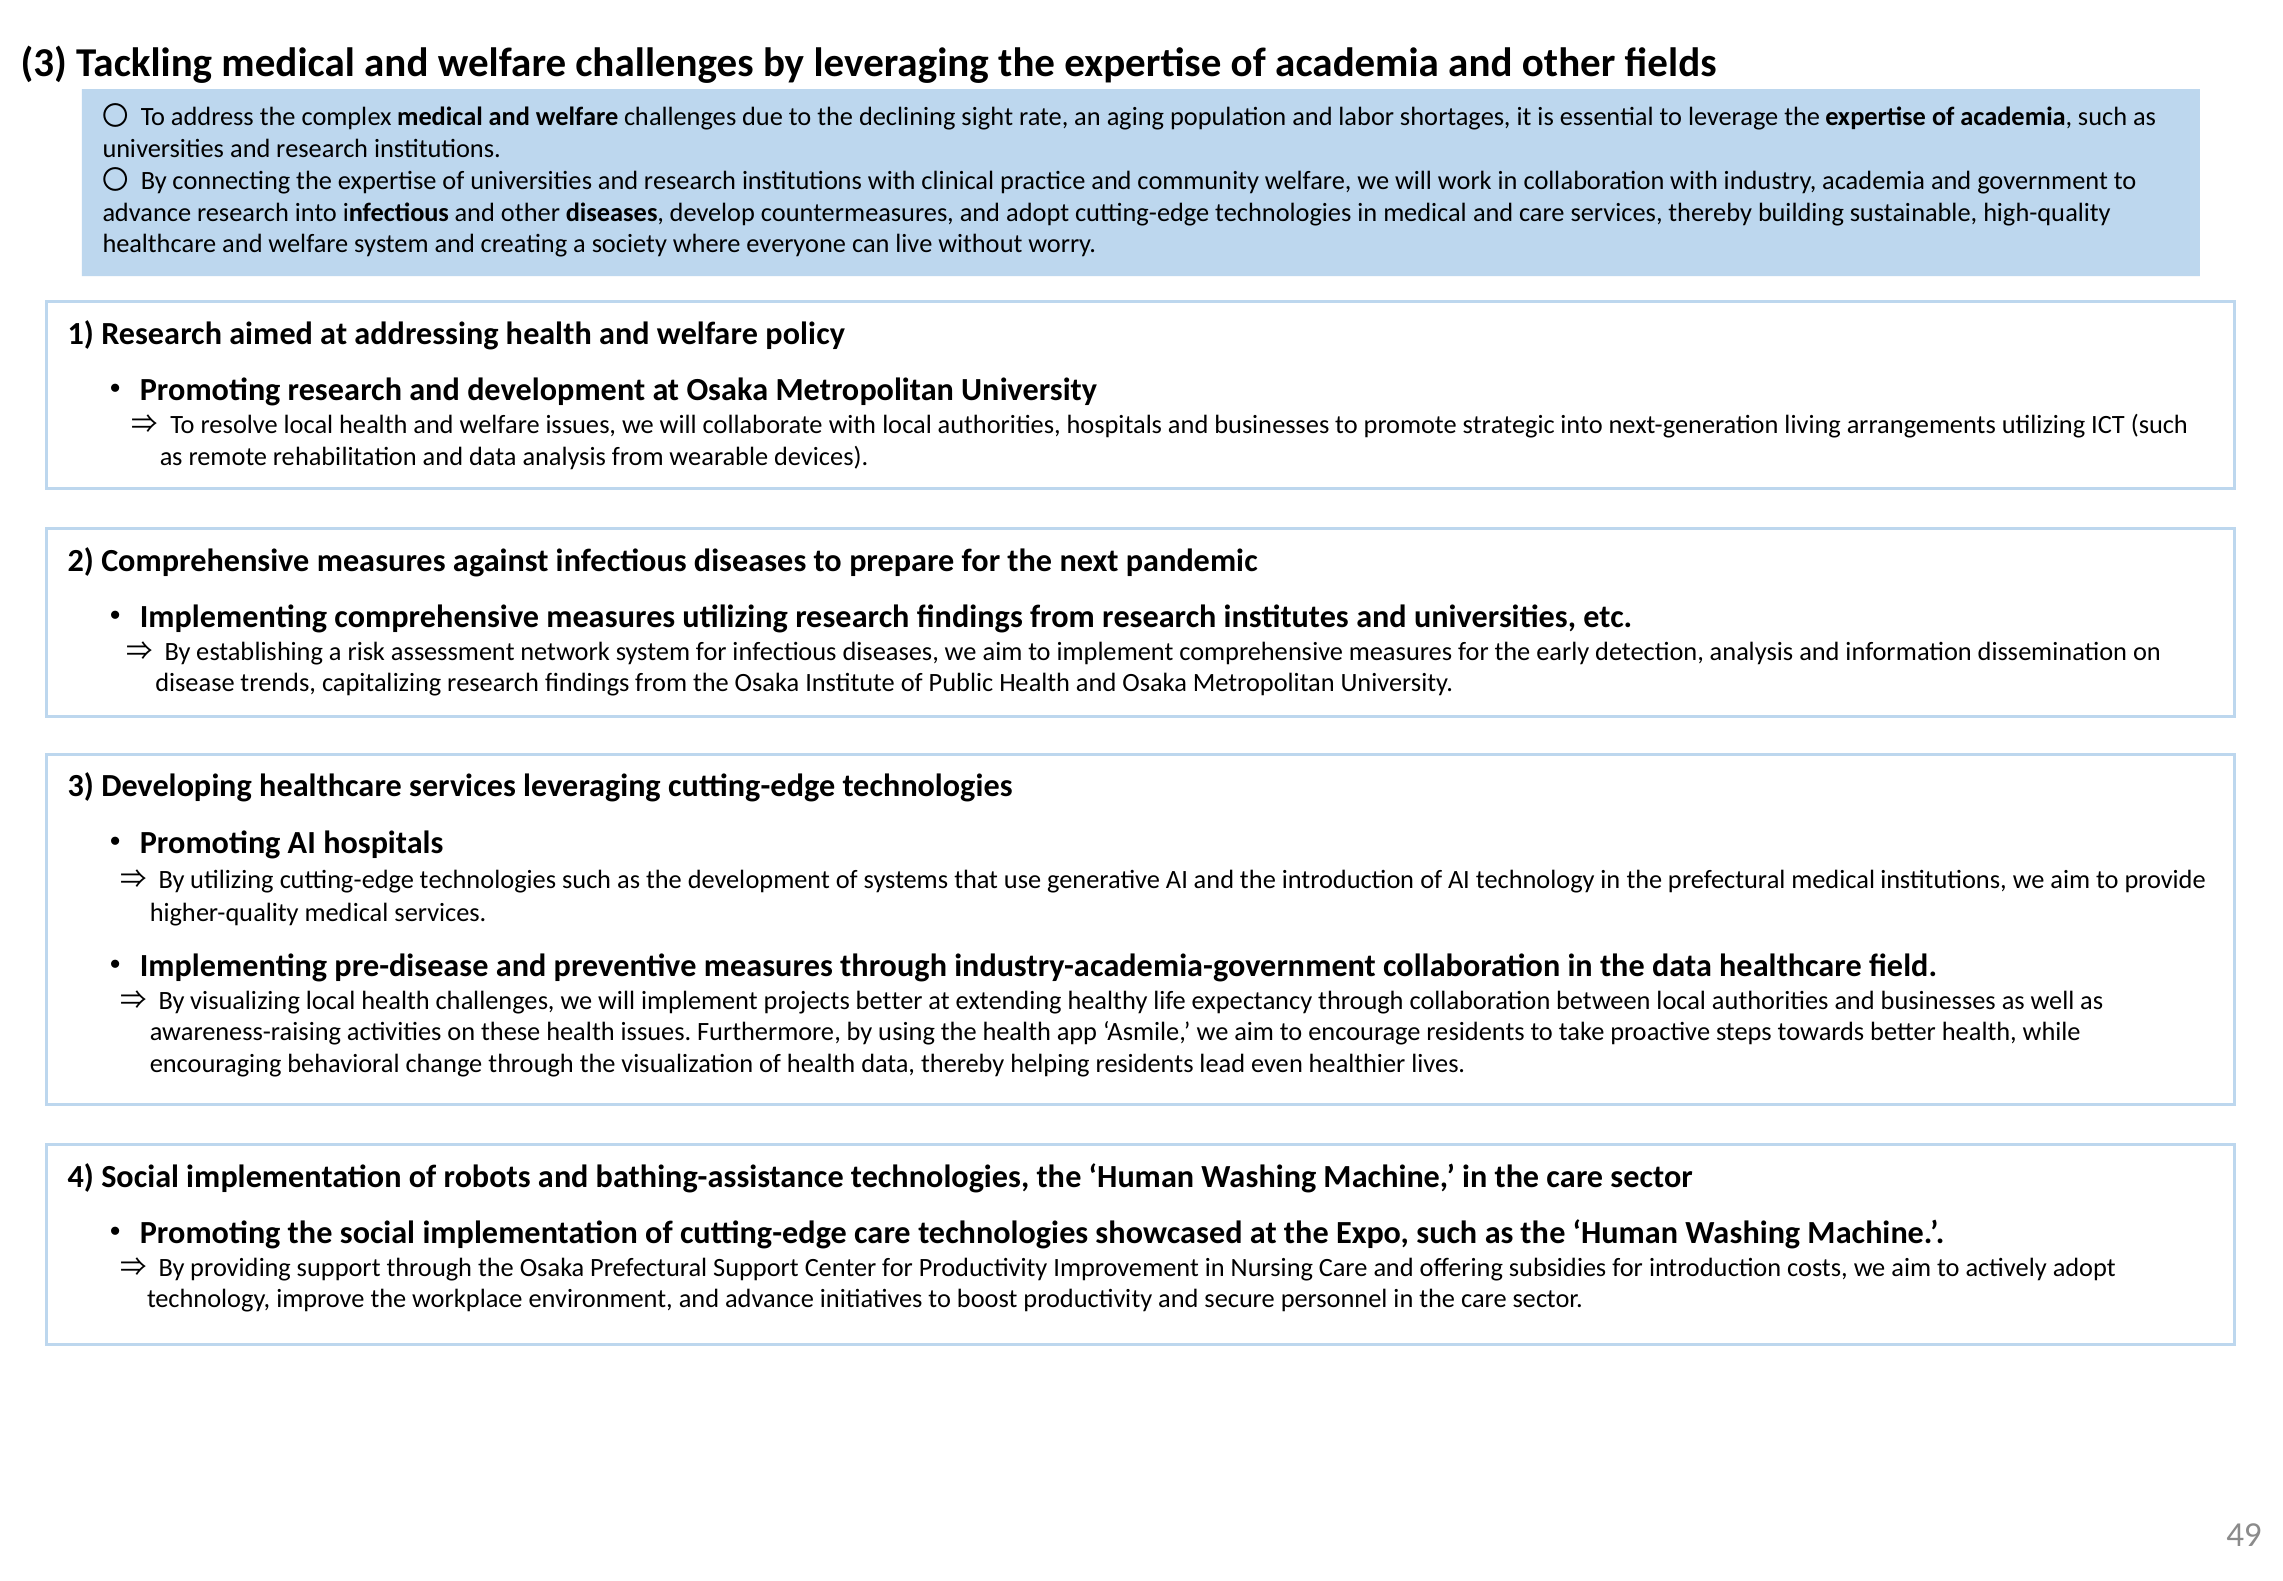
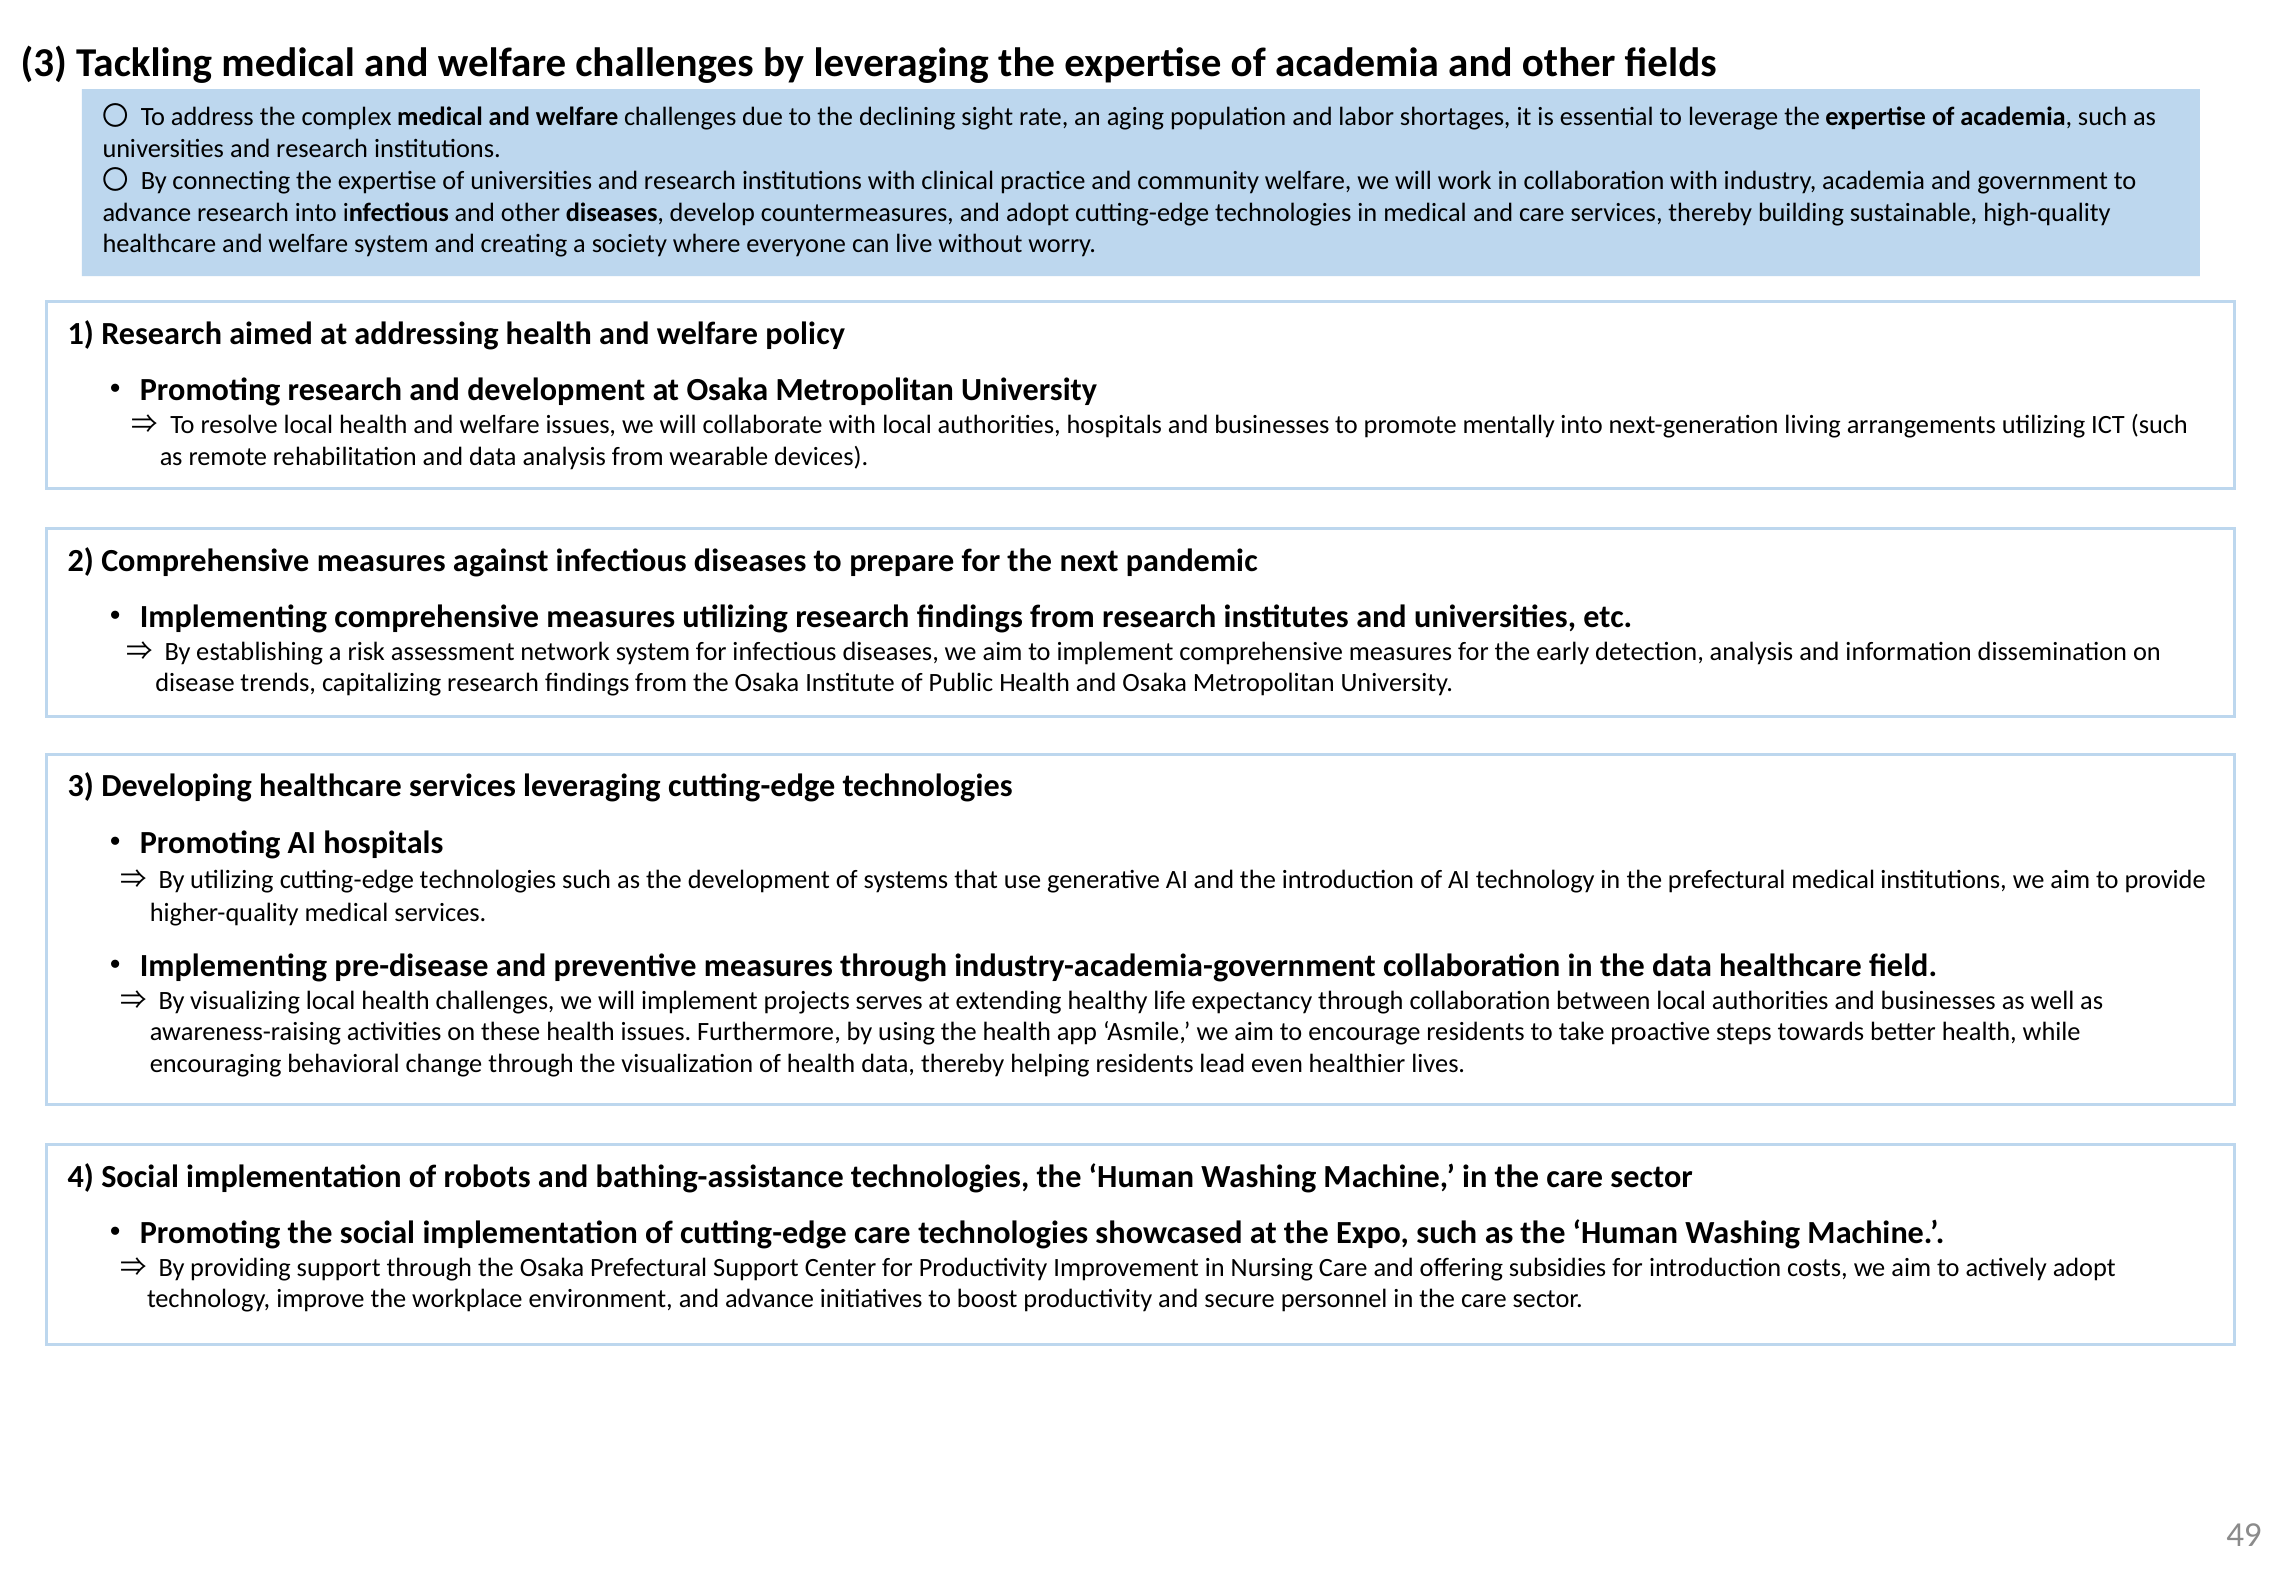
strategic: strategic -> mentally (1509, 425)
projects better: better -> serves (889, 1000)
